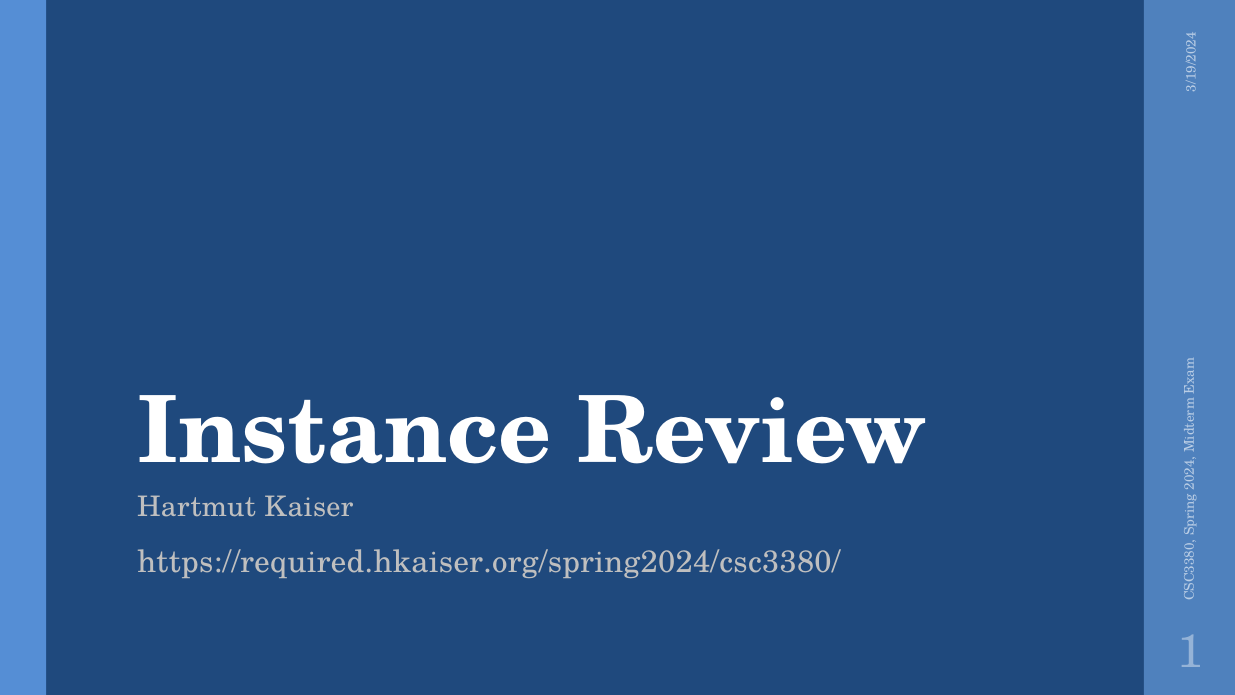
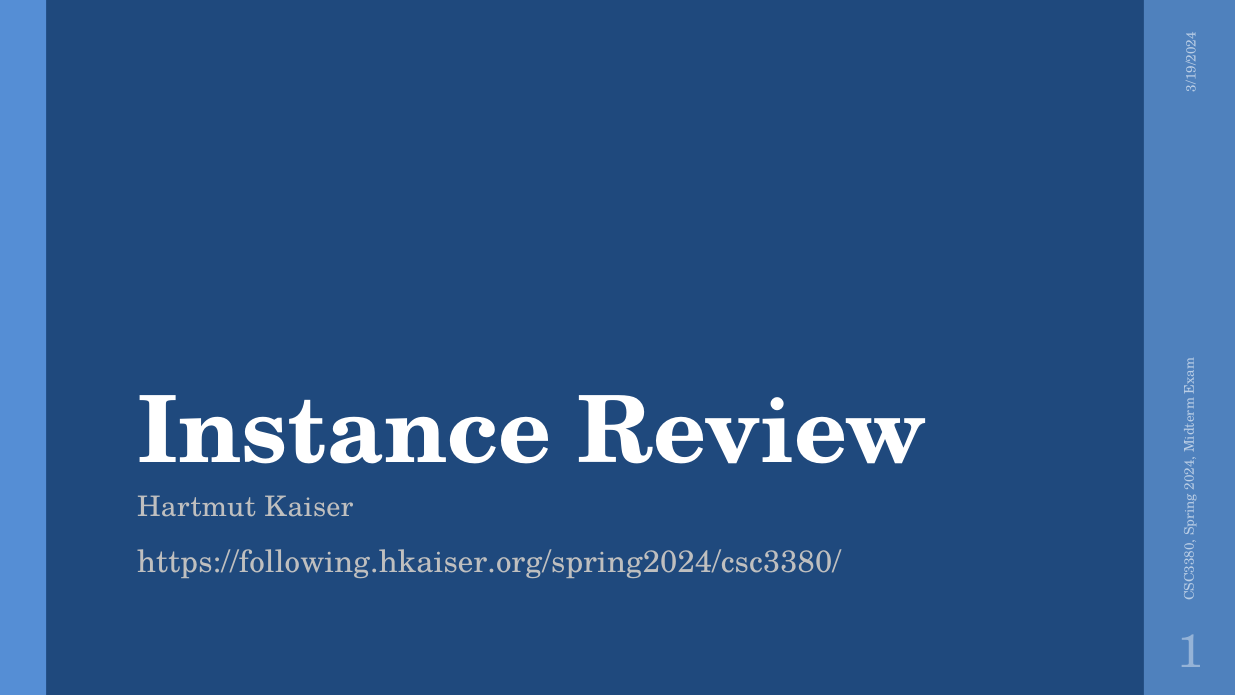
https://required.hkaiser.org/spring2024/csc3380/: https://required.hkaiser.org/spring2024/csc3380/ -> https://following.hkaiser.org/spring2024/csc3380/ (489, 562)
